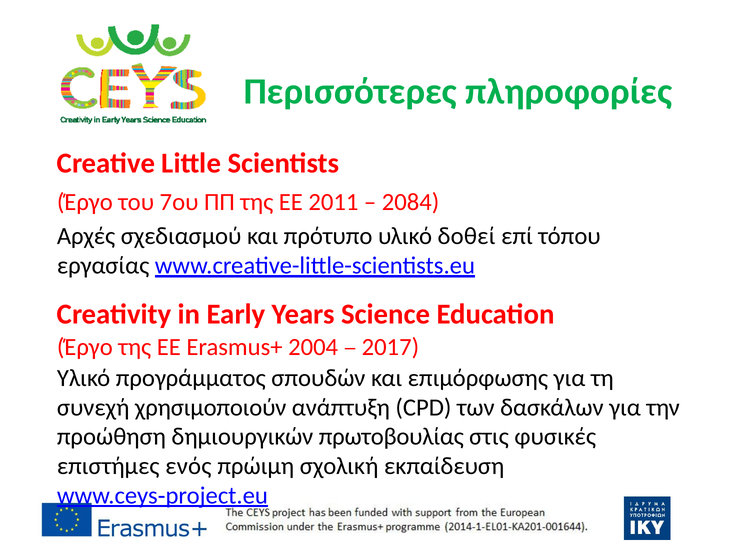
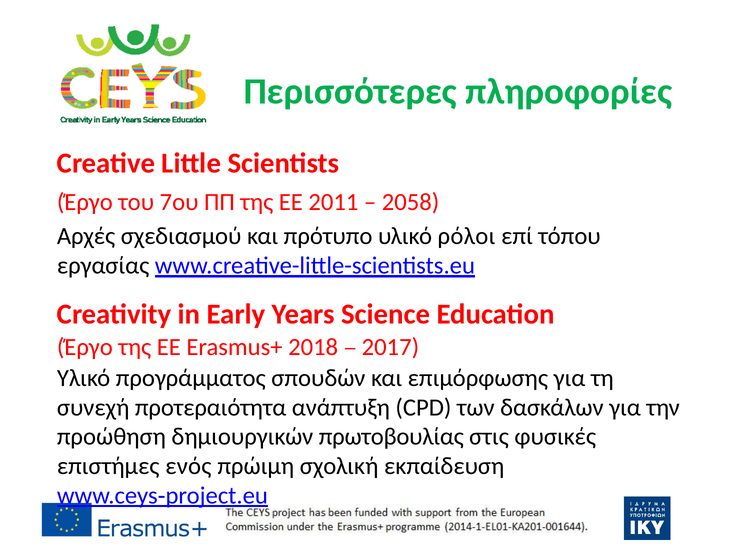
2084: 2084 -> 2058 (411, 202)
δοθεί: δοθεί -> ρόλοι (466, 236)
2004: 2004 -> 2018 (313, 347)
χρησιμοποιούν: χρησιμοποιούν -> προτεραιότητα (211, 408)
